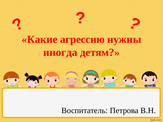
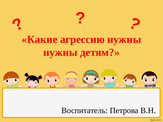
иногда: иногда -> нужны (60, 52)
